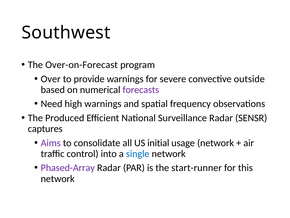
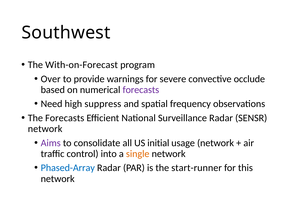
Over-on-Forecast: Over-on-Forecast -> With-on-Forecast (82, 65)
outside: outside -> occlude (249, 79)
high warnings: warnings -> suppress (103, 104)
The Produced: Produced -> Forecasts (65, 118)
captures: captures -> network (45, 129)
single colour: blue -> orange (138, 153)
Phased-Array colour: purple -> blue (68, 167)
